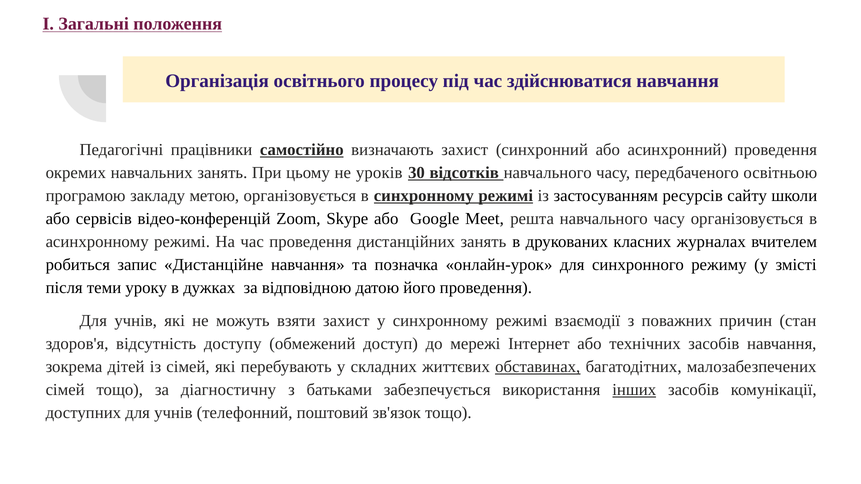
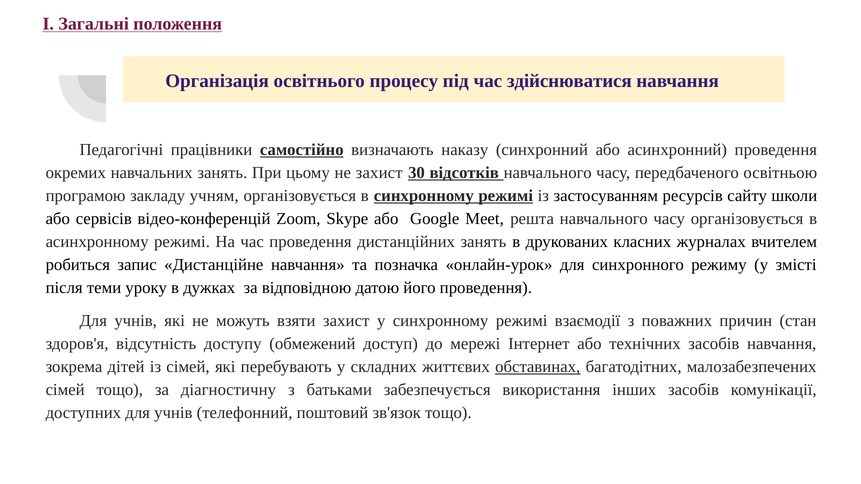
визначають захист: захист -> наказу (465, 150)
не уроків: уроків -> захист (379, 173)
метою: метою -> учням (214, 196)
інших underline: present -> none (634, 390)
